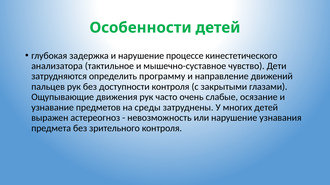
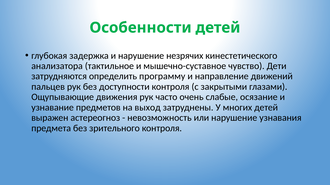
процессе: процессе -> незрячих (185, 56)
среды: среды -> выход (148, 108)
